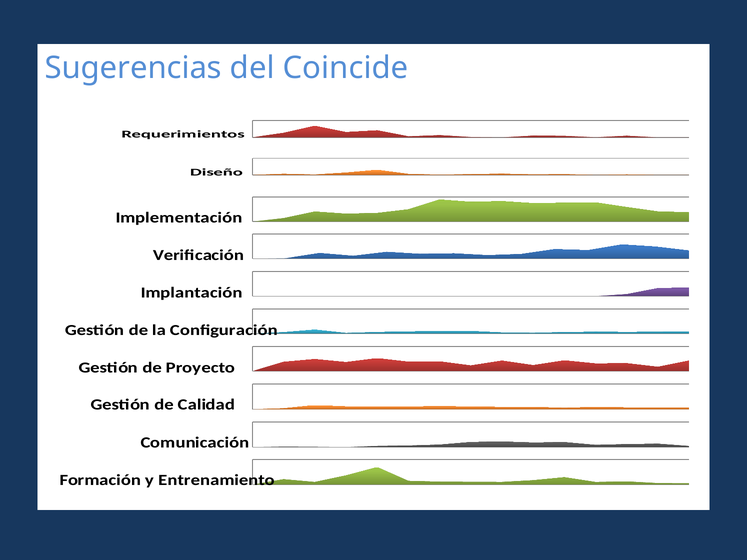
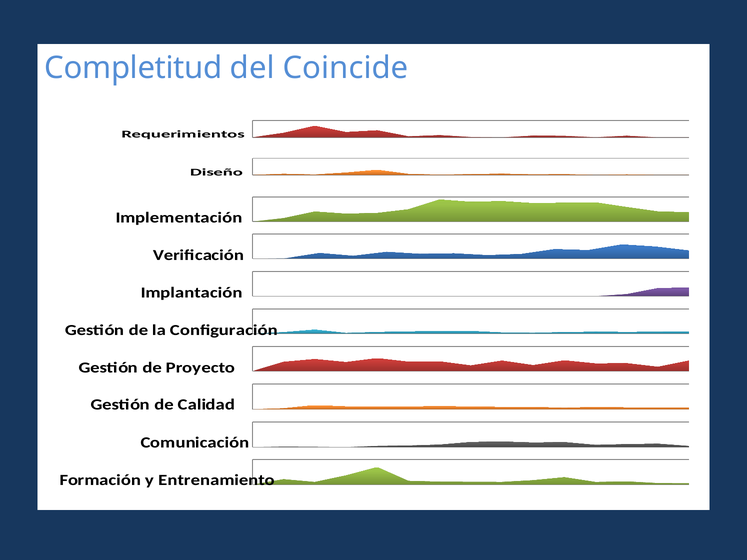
Sugerencias: Sugerencias -> Completitud (133, 68)
